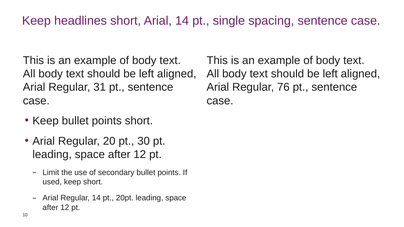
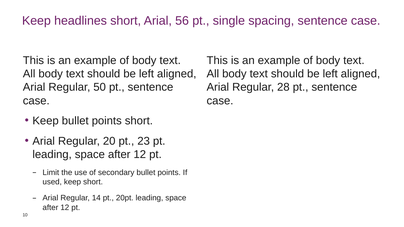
Arial 14: 14 -> 56 (182, 21)
31: 31 -> 50 (100, 87)
76: 76 -> 28 (283, 87)
30: 30 -> 23 (144, 141)
